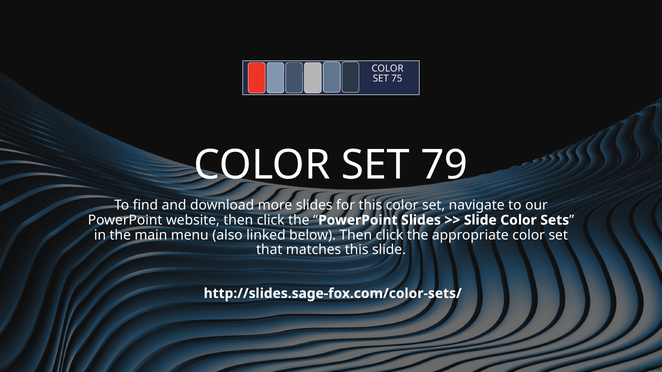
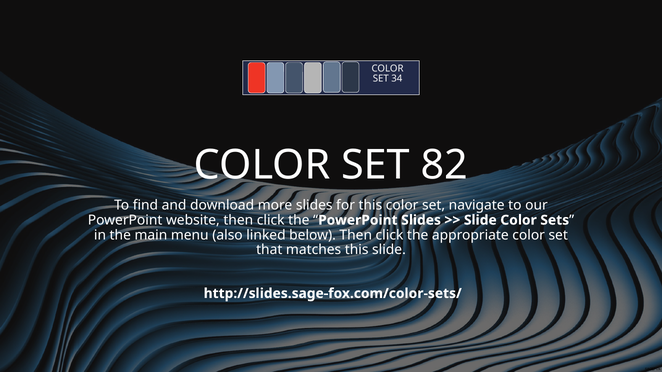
75: 75 -> 34 (397, 79)
79: 79 -> 82 (444, 165)
